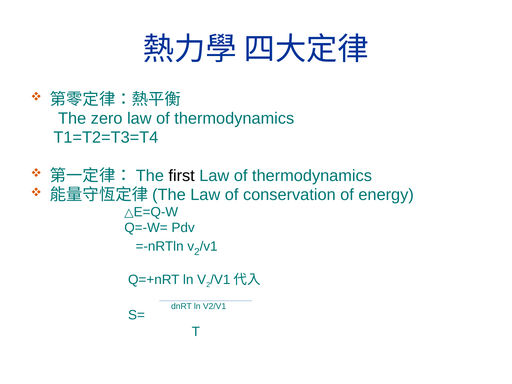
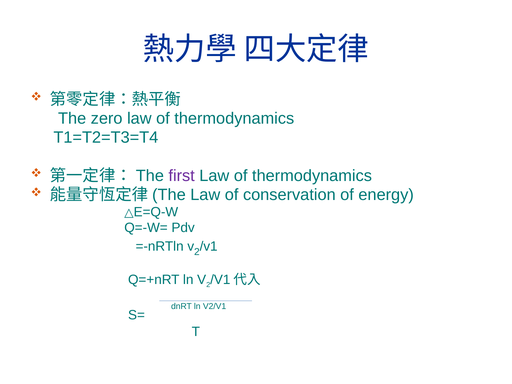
first colour: black -> purple (182, 176)
